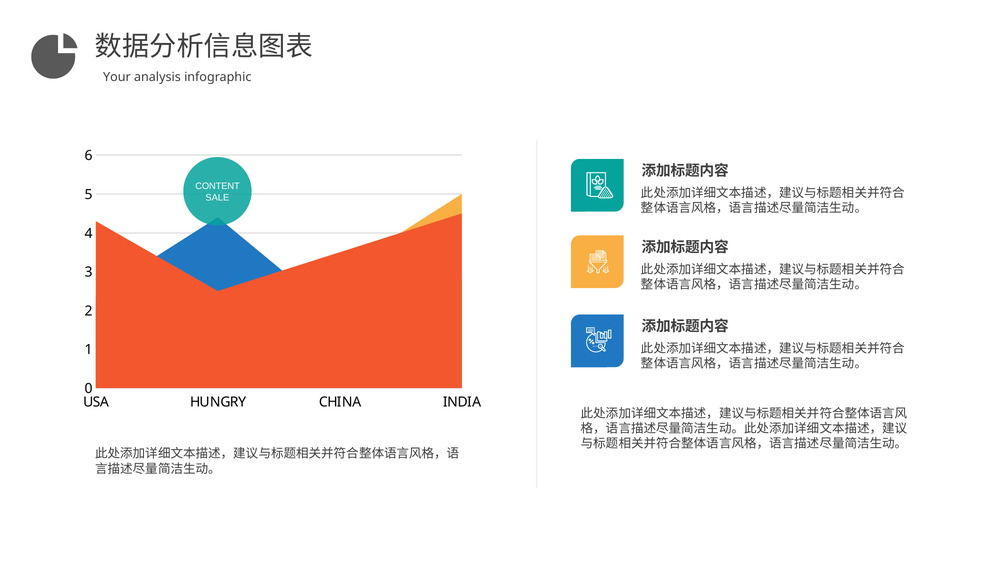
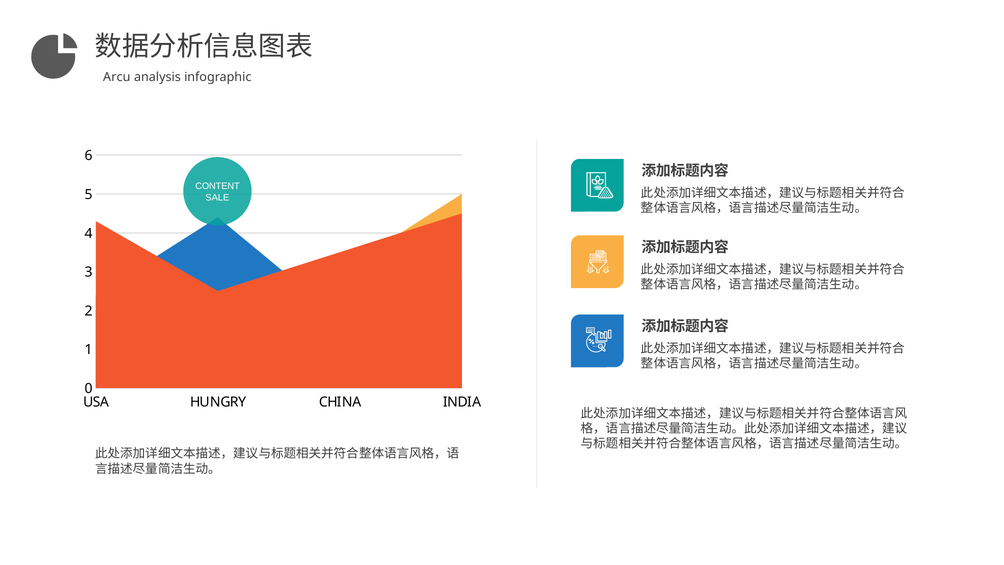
Your: Your -> Arcu (117, 77)
